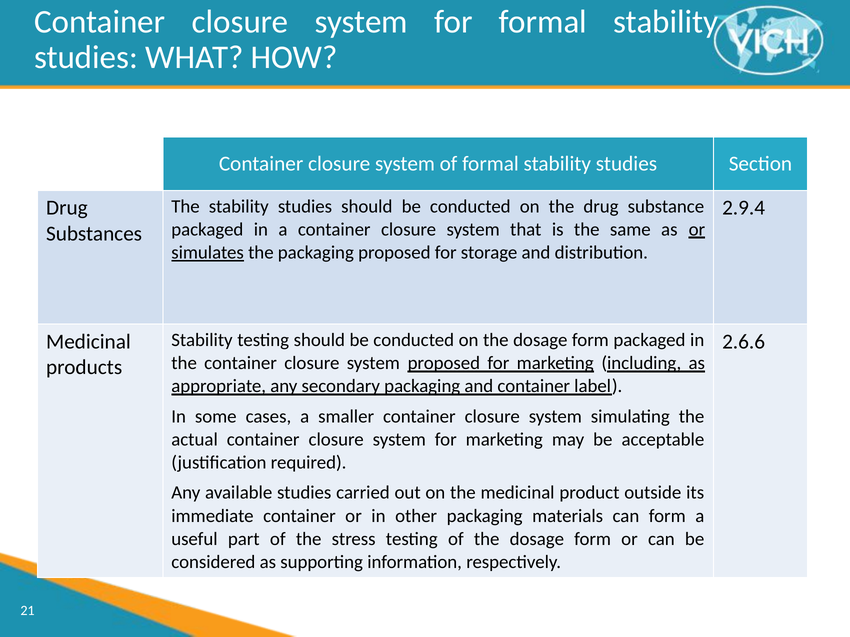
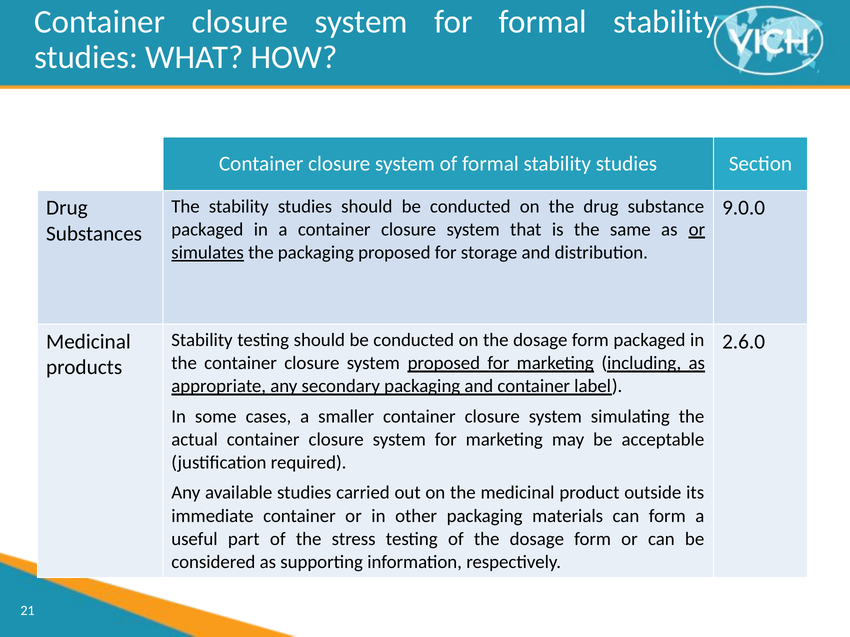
2.9.4: 2.9.4 -> 9.0.0 (744, 208)
2.6.6: 2.6.6 -> 2.6.0 (744, 342)
